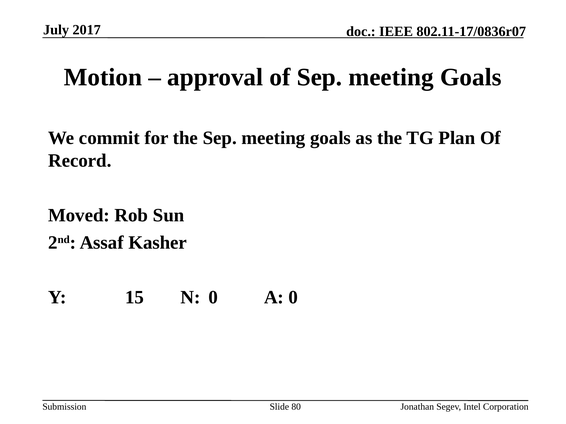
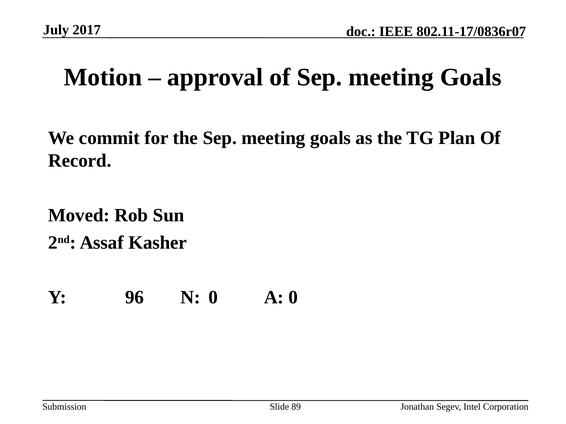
15: 15 -> 96 (134, 298)
80: 80 -> 89 (296, 407)
